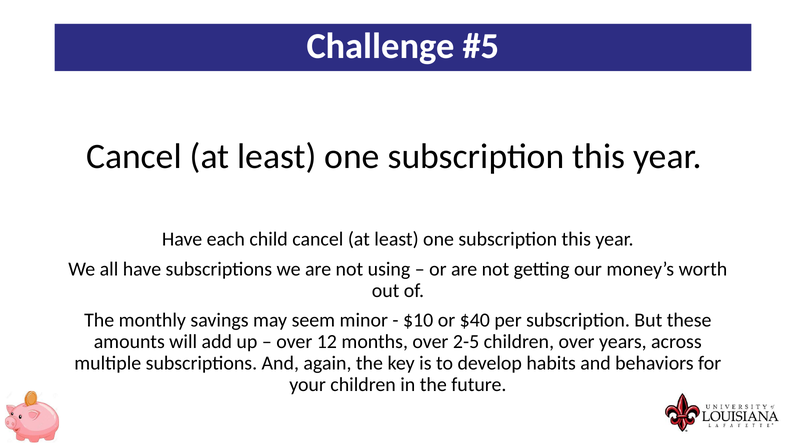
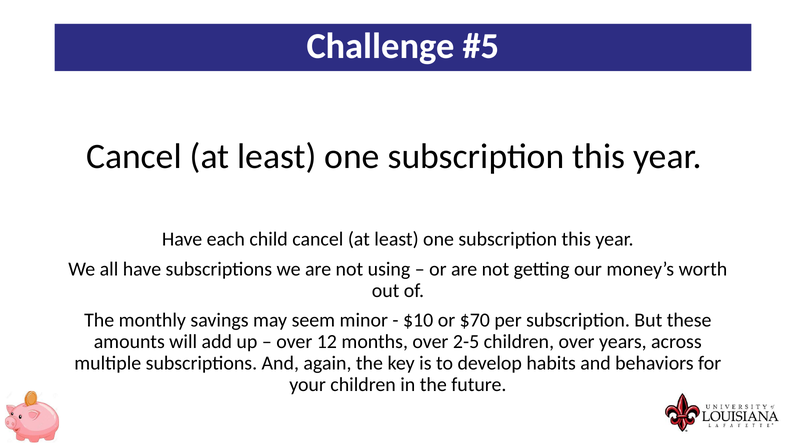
$40: $40 -> $70 (475, 320)
